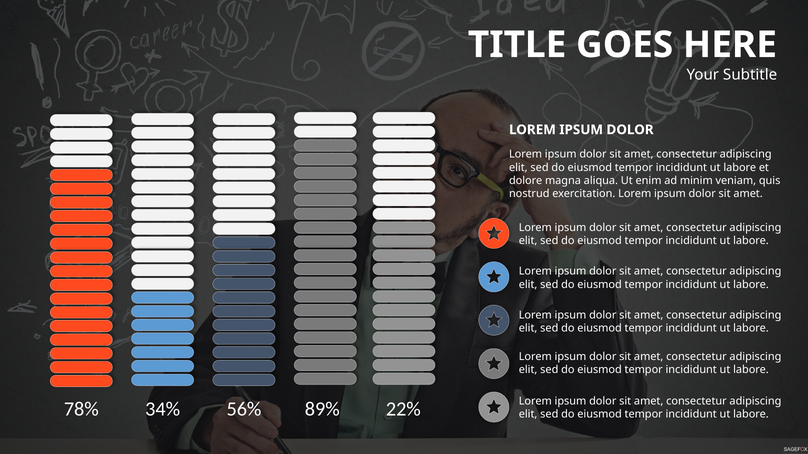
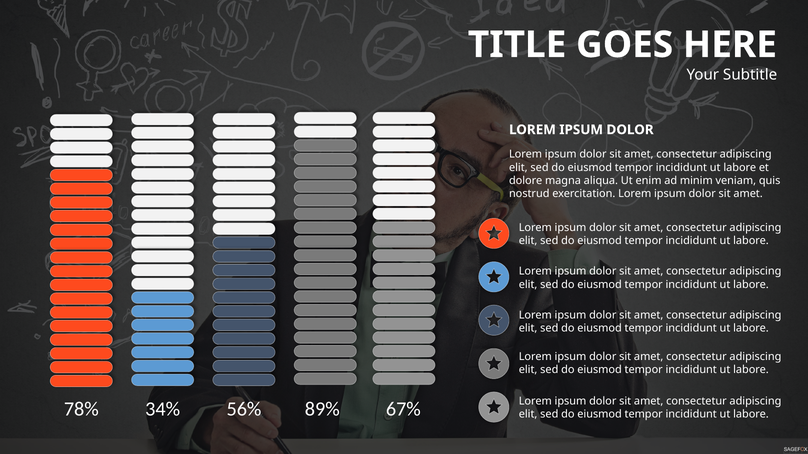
22%: 22% -> 67% (403, 410)
